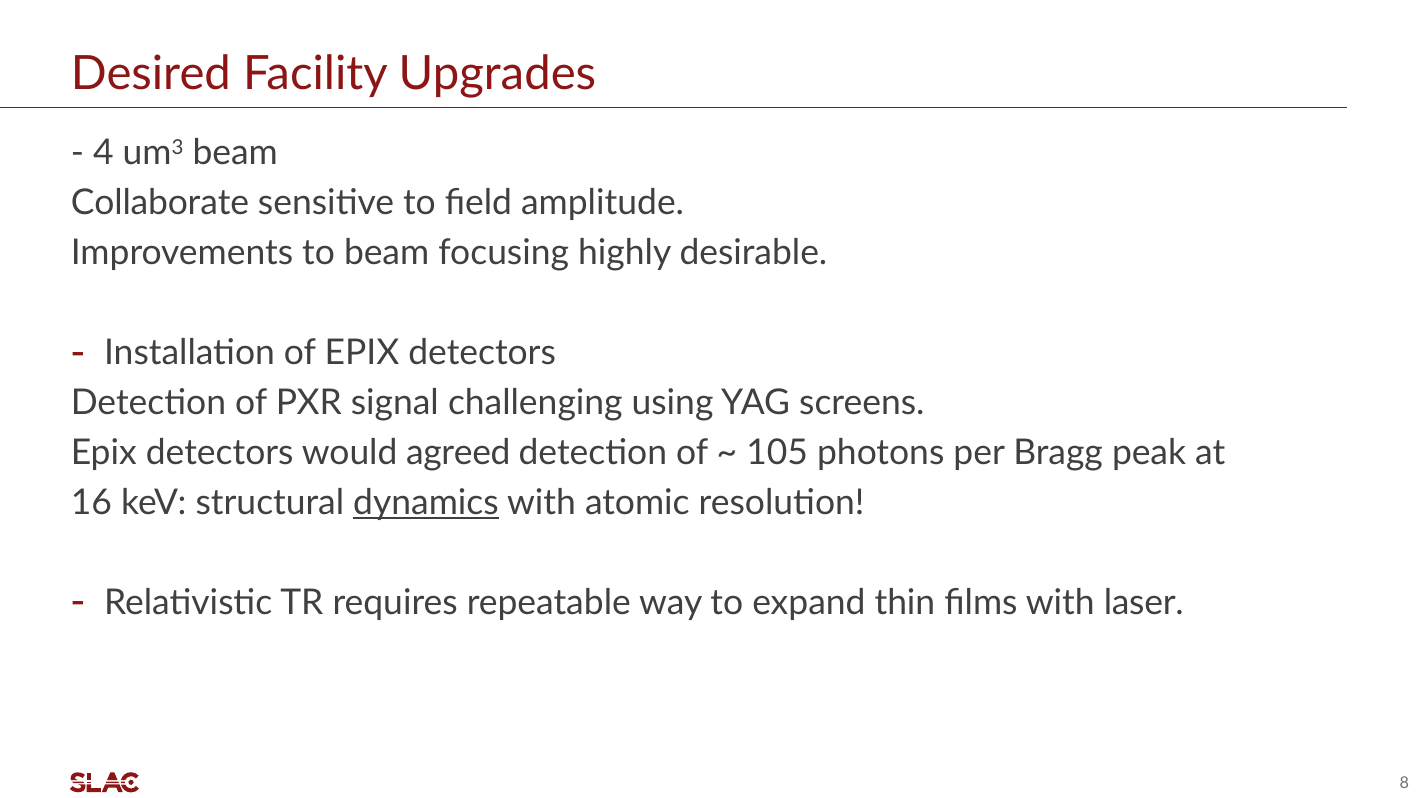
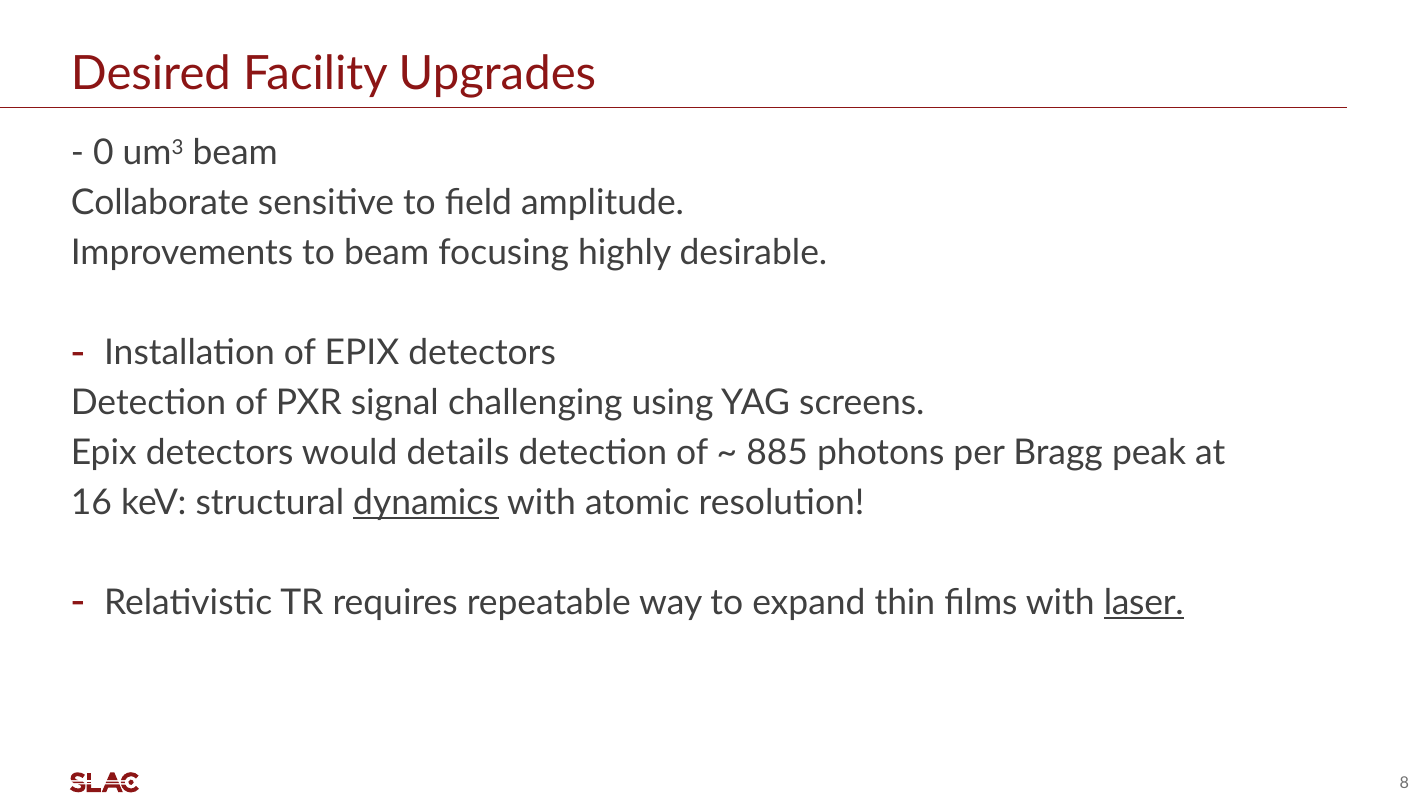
4: 4 -> 0 (103, 153)
agreed: agreed -> details (458, 453)
105: 105 -> 885 (777, 453)
laser underline: none -> present (1144, 602)
